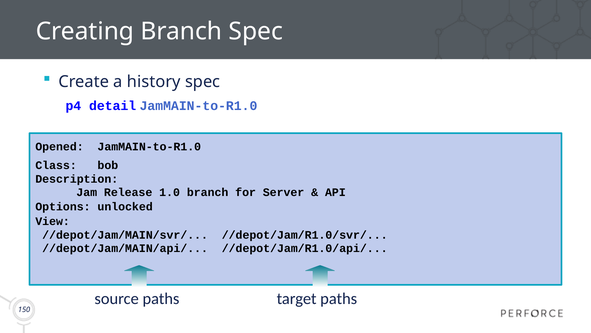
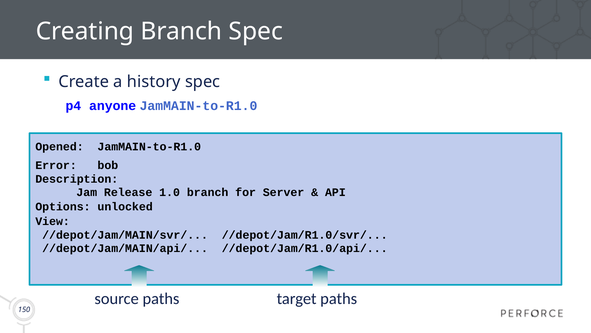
detail: detail -> anyone (113, 106)
Class: Class -> Error (56, 165)
